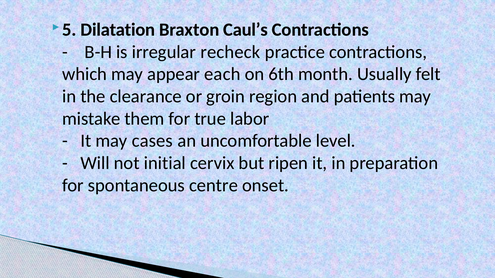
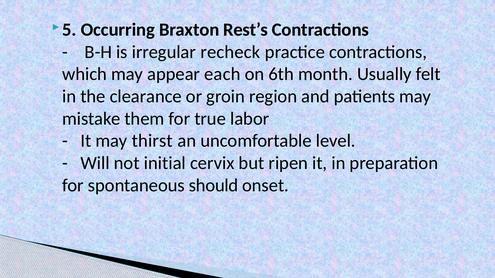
Dilatation: Dilatation -> Occurring (118, 30)
Caul’s: Caul’s -> Rest’s (246, 30)
cases: cases -> thirst (152, 141)
centre: centre -> should (214, 186)
